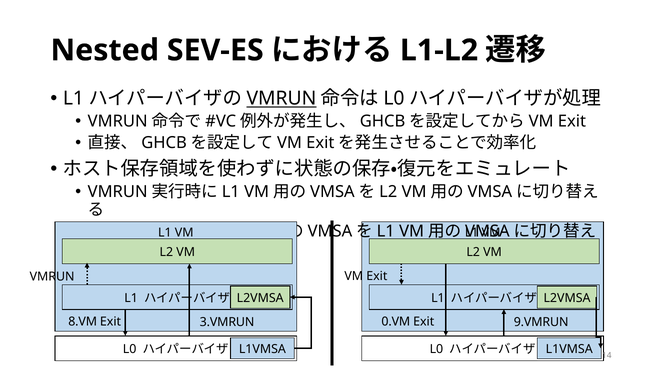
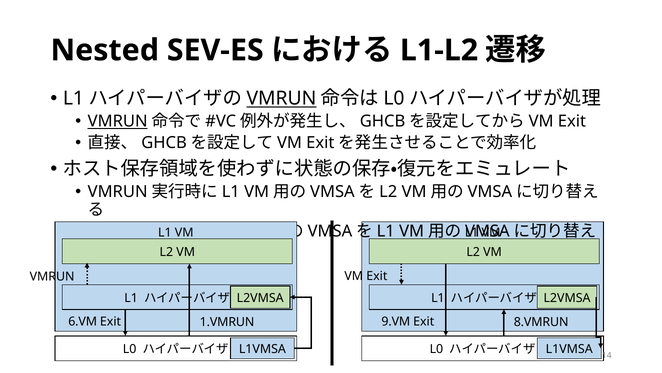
VMRUN underline: none -> present (118, 121)
8.VM: 8.VM -> 6.VM (83, 321)
3.VMRUN: 3.VMRUN -> 1.VMRUN (227, 321)
0.VM: 0.VM -> 9.VM (396, 321)
9.VMRUN: 9.VMRUN -> 8.VMRUN (541, 321)
